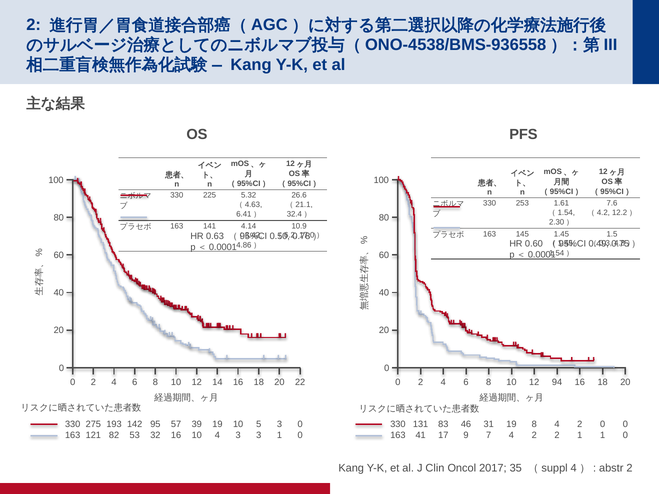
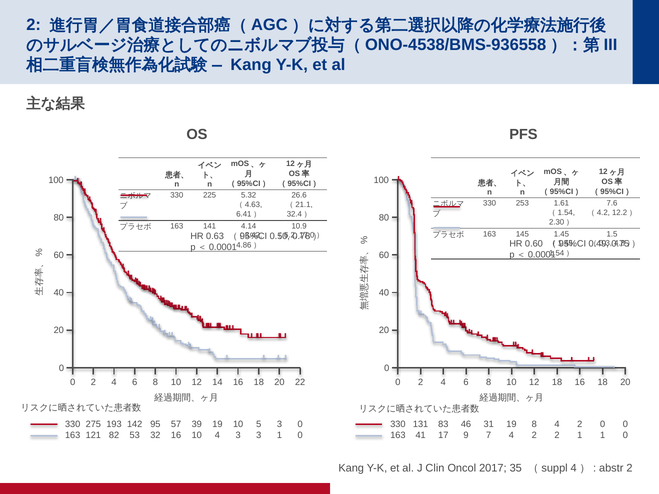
12 94: 94 -> 18 (557, 382)
